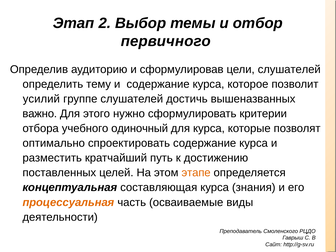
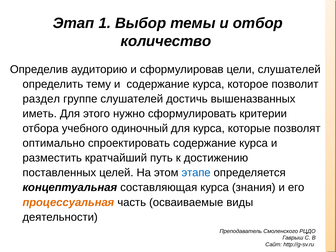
2: 2 -> 1 (105, 23)
первичного: первичного -> количество (166, 41)
усилий: усилий -> раздел (41, 99)
важно: важно -> иметь (40, 114)
этапе colour: orange -> blue (196, 173)
